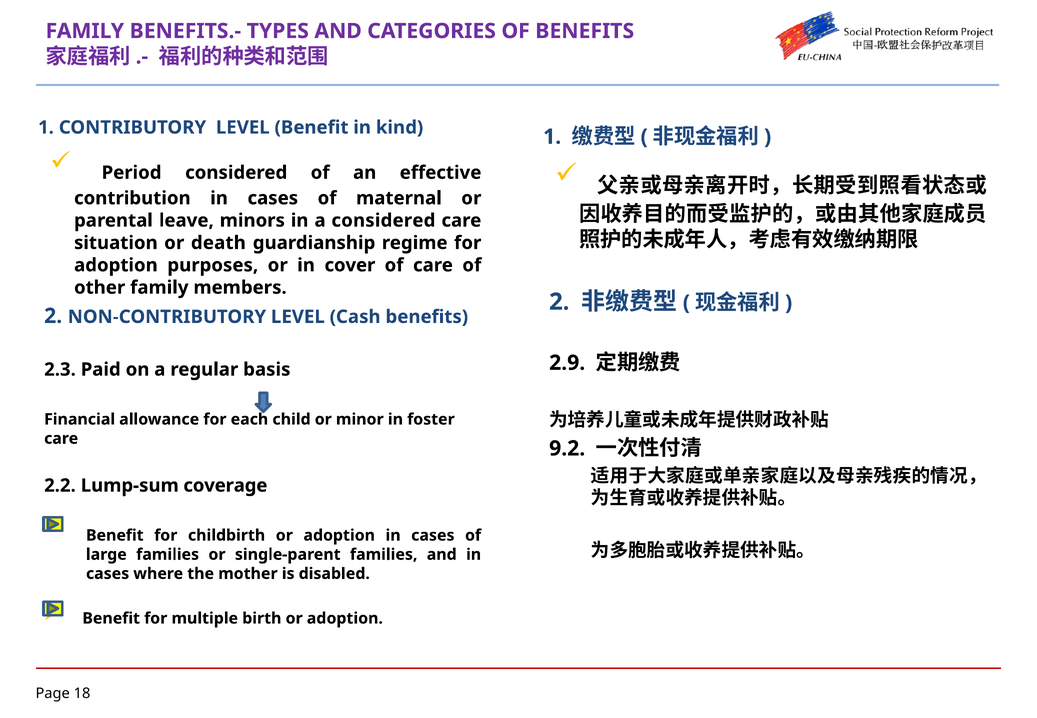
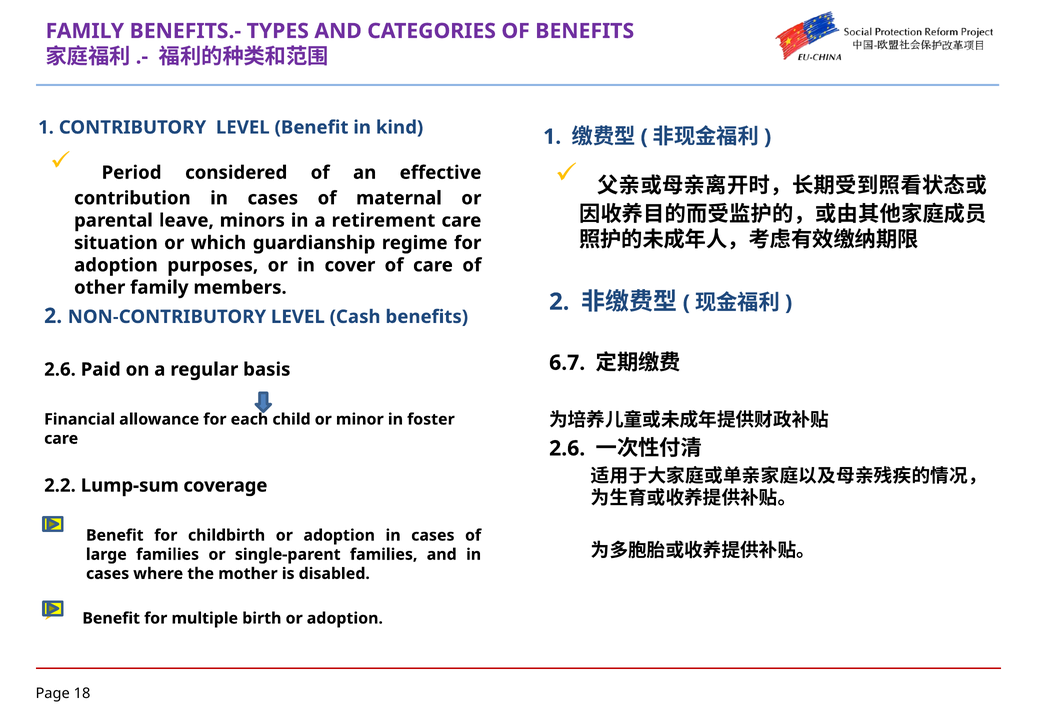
a considered: considered -> retirement (383, 220)
death: death -> which (218, 243)
2.9: 2.9 -> 6.7 (567, 363)
2.3: 2.3 -> 2.6 (60, 369)
9.2: 9.2 -> 2.6 (567, 448)
